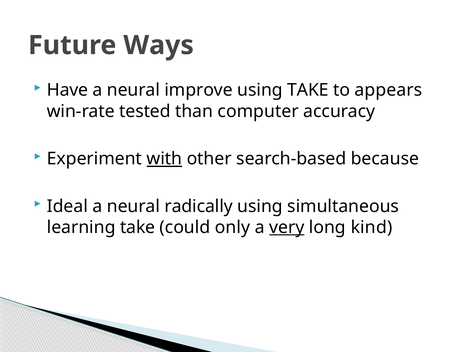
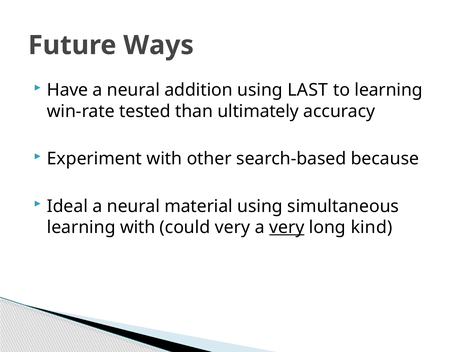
improve: improve -> addition (199, 90)
using TAKE: TAKE -> LAST (308, 90)
to appears: appears -> learning (389, 90)
computer: computer -> ultimately (258, 111)
with underline: present -> none (164, 159)
radically: radically -> material (199, 206)
learning take: take -> with (138, 227)
could only: only -> very (232, 227)
